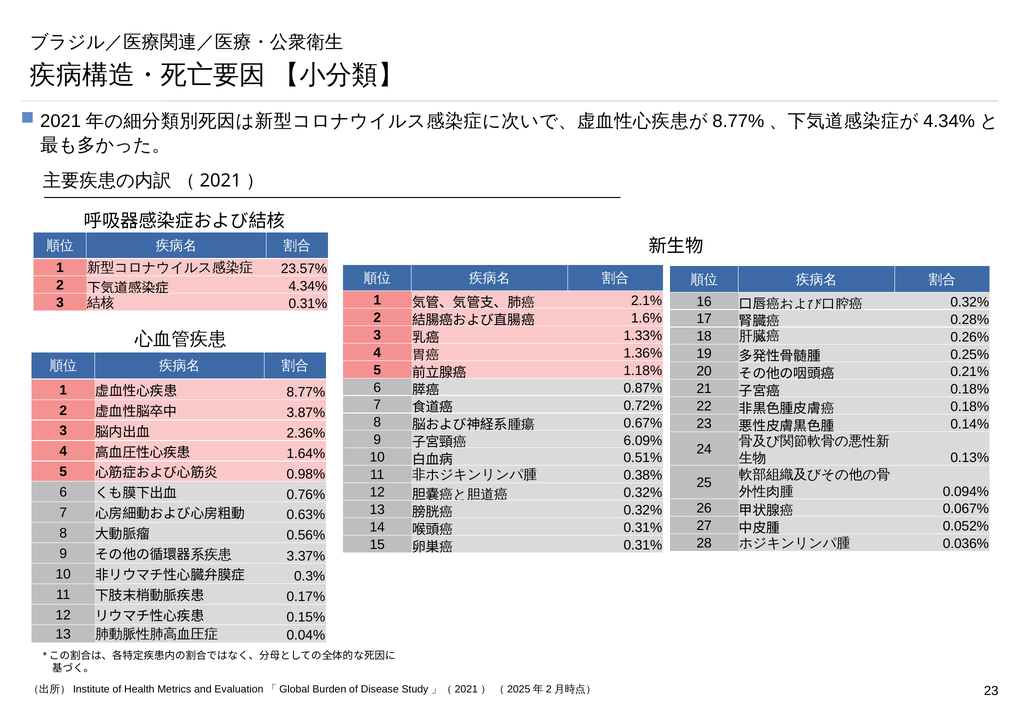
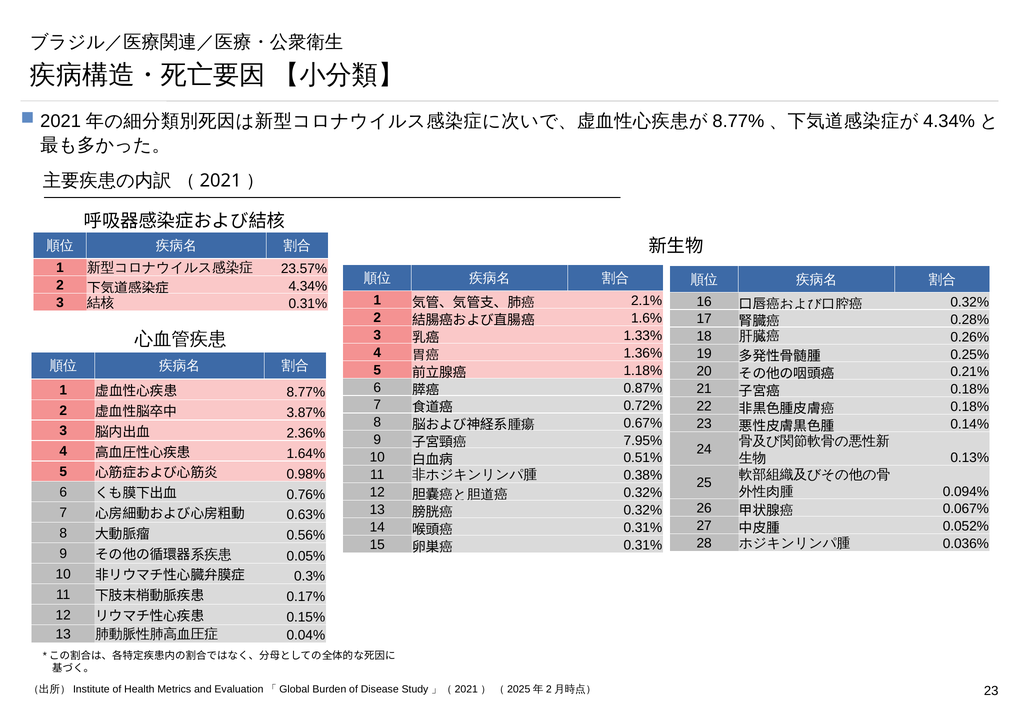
6.09%: 6.09% -> 7.95% (643, 440)
3.37%: 3.37% -> 0.05% (306, 556)
